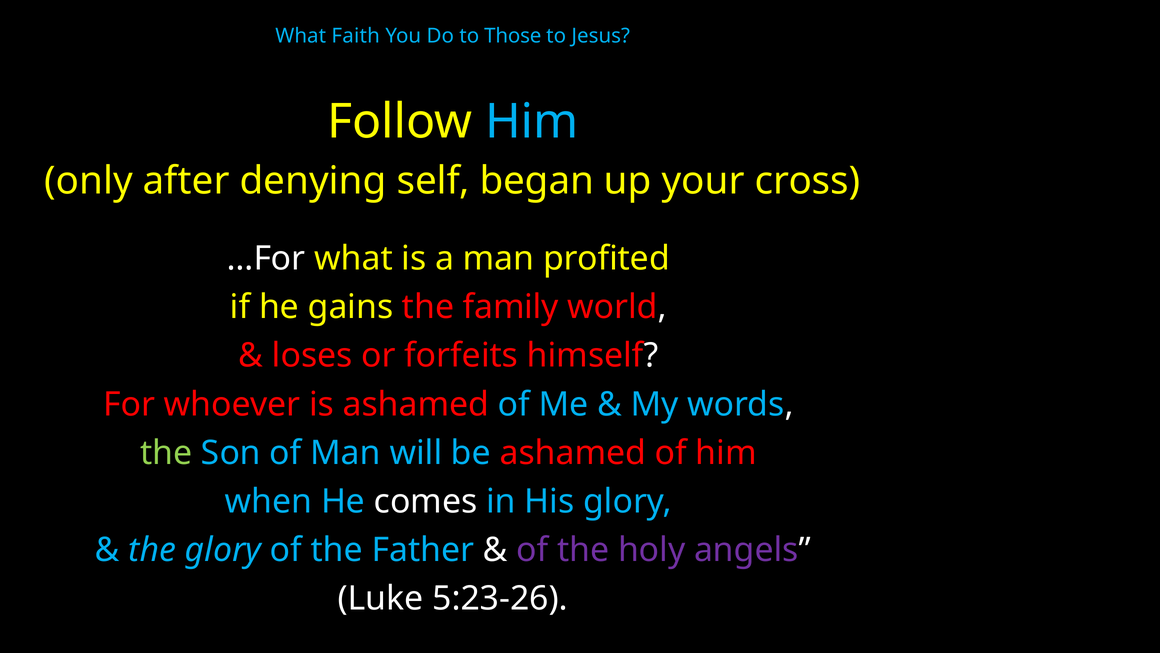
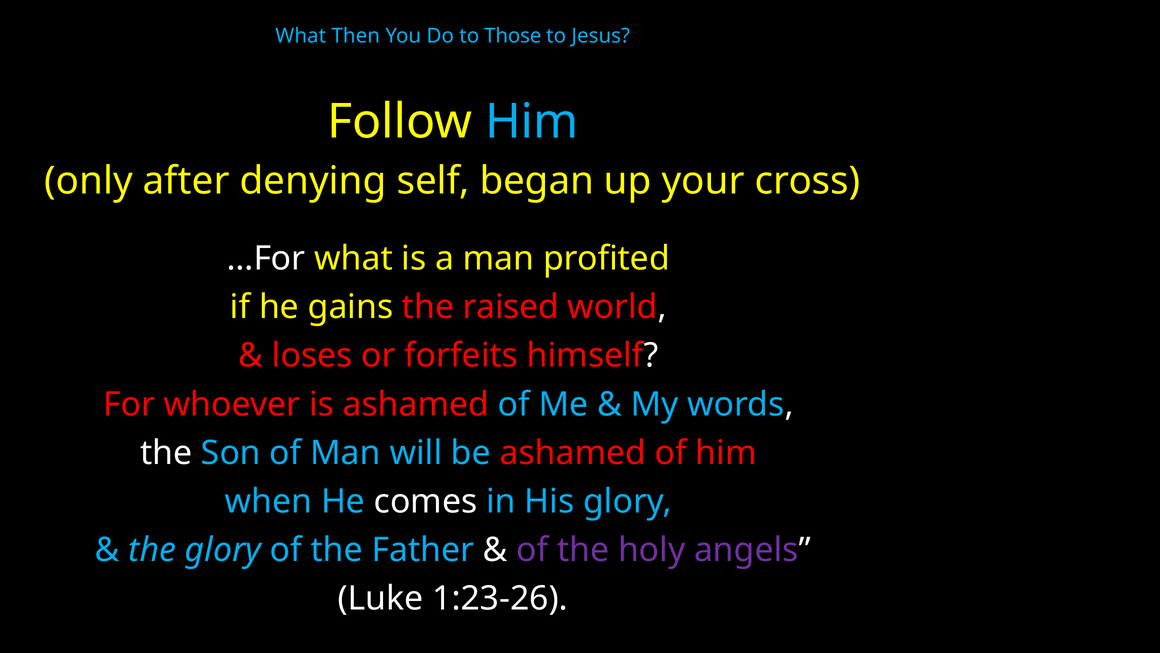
Faith: Faith -> Then (356, 36)
family: family -> raised (511, 307)
the colour: light green -> white (166, 453)
5:23-26: 5:23-26 -> 1:23-26 (500, 598)
